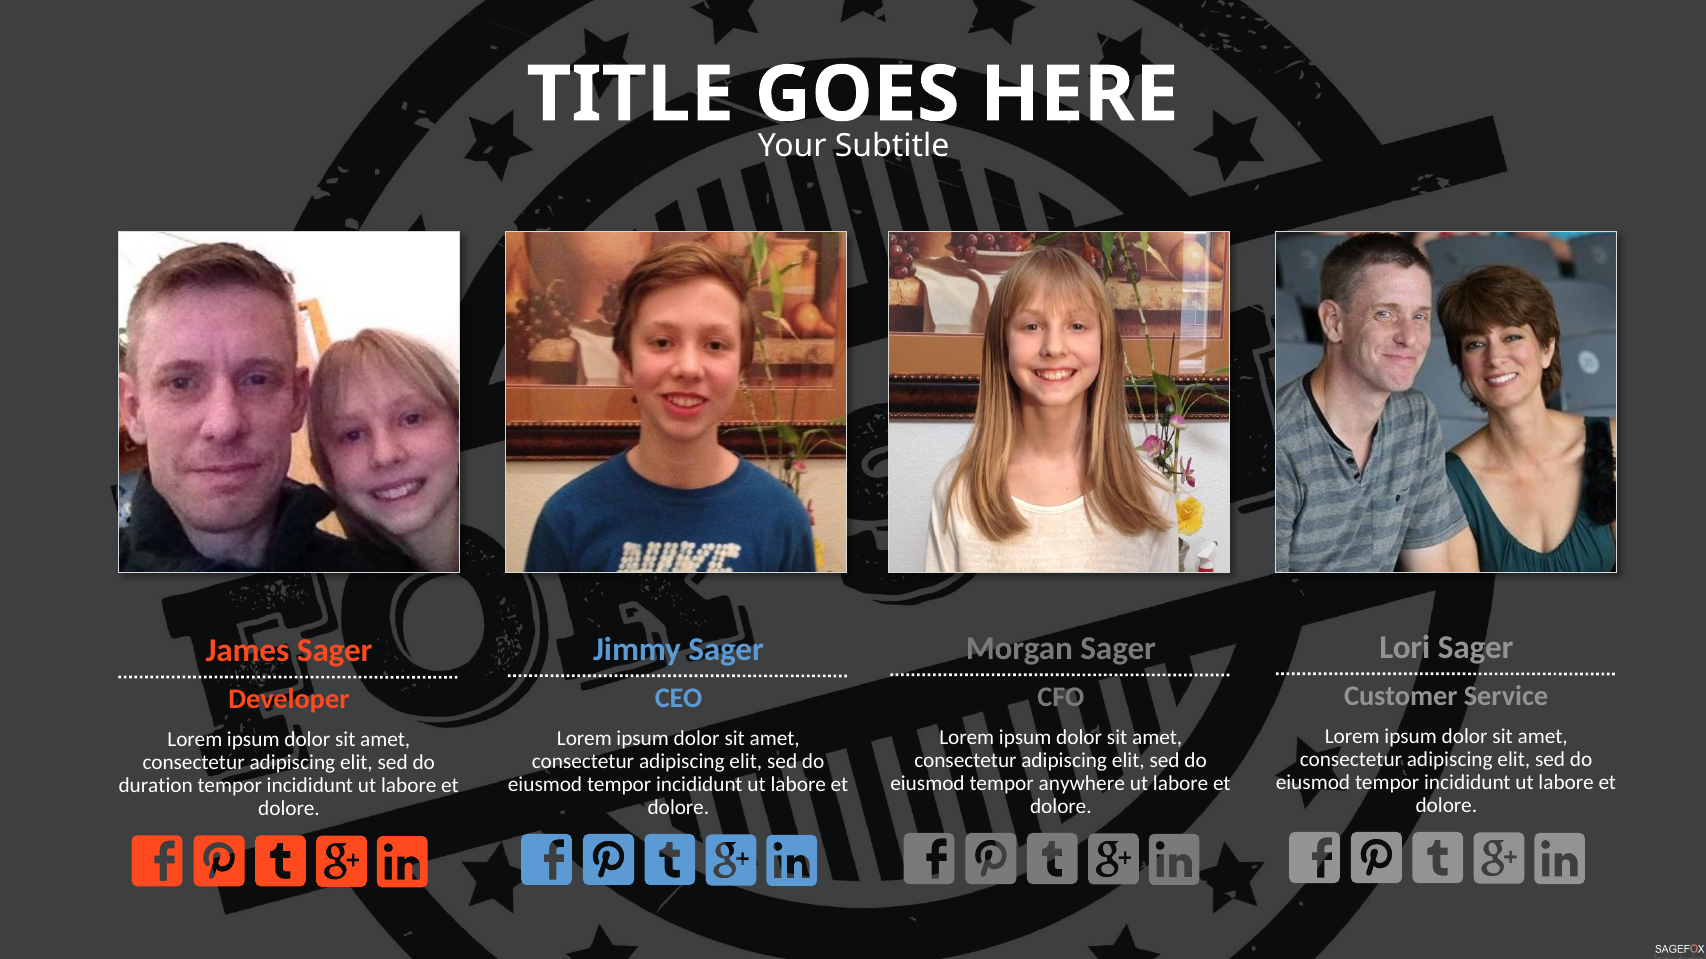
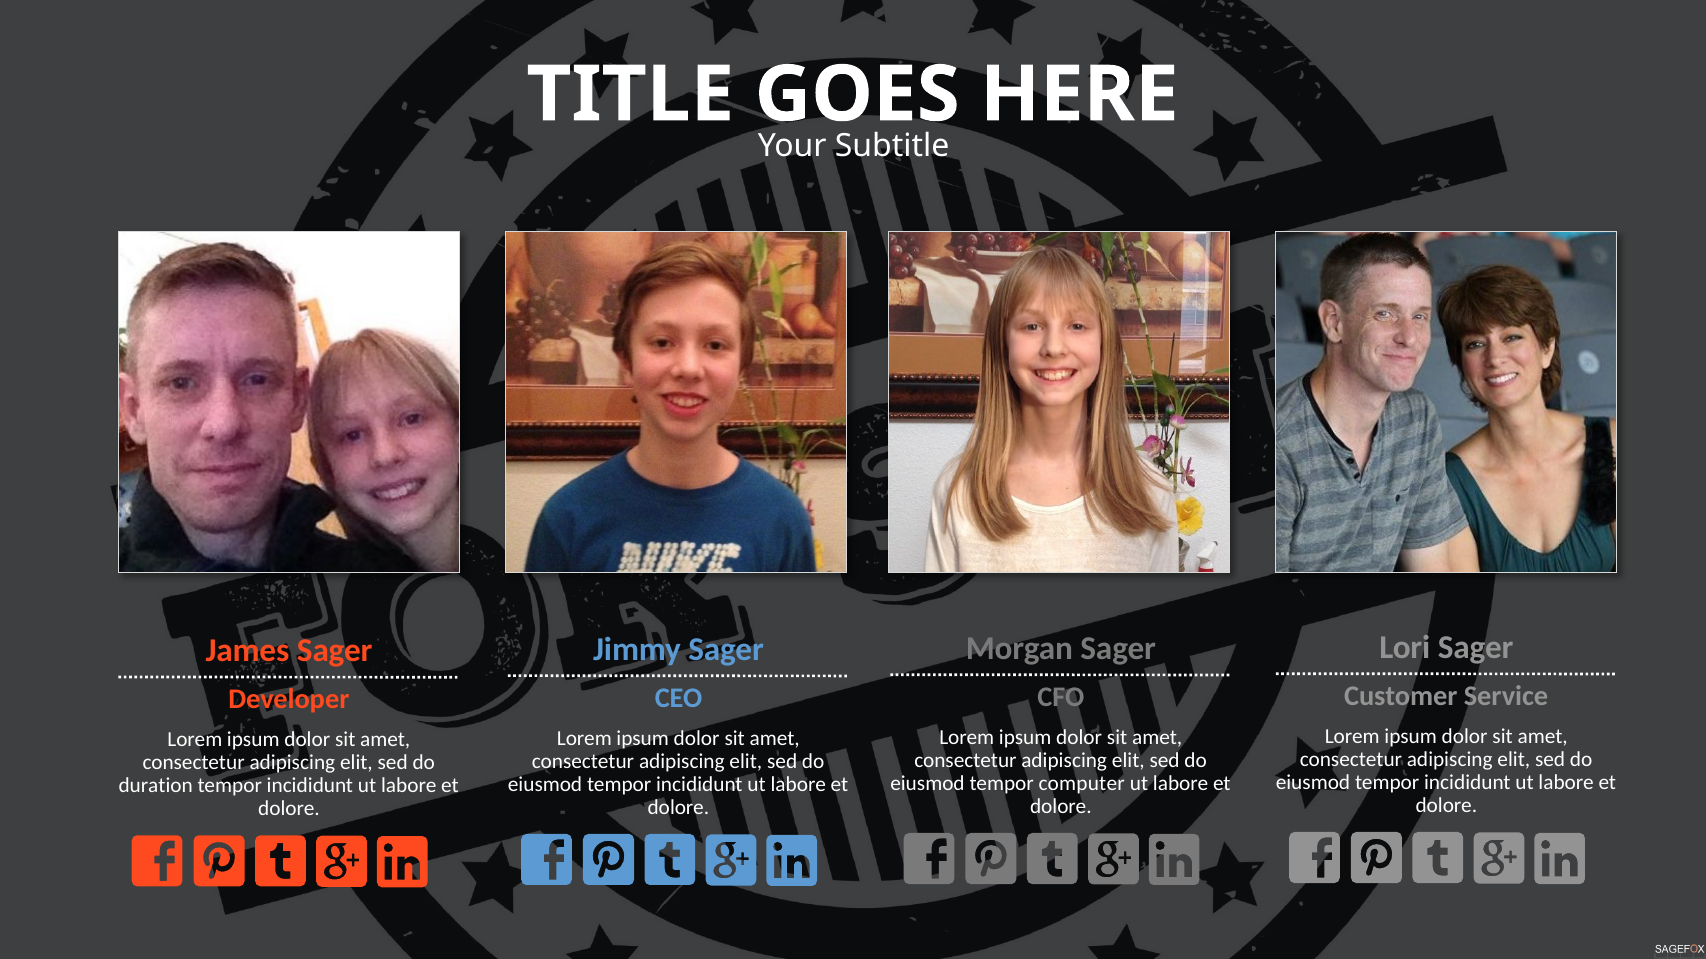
anywhere: anywhere -> computer (1082, 784)
